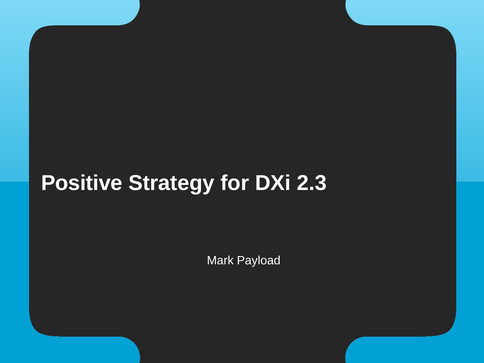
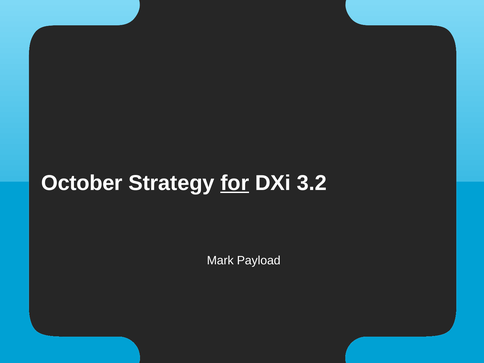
Positive: Positive -> October (82, 183)
for underline: none -> present (235, 183)
2.3: 2.3 -> 3.2 (312, 183)
